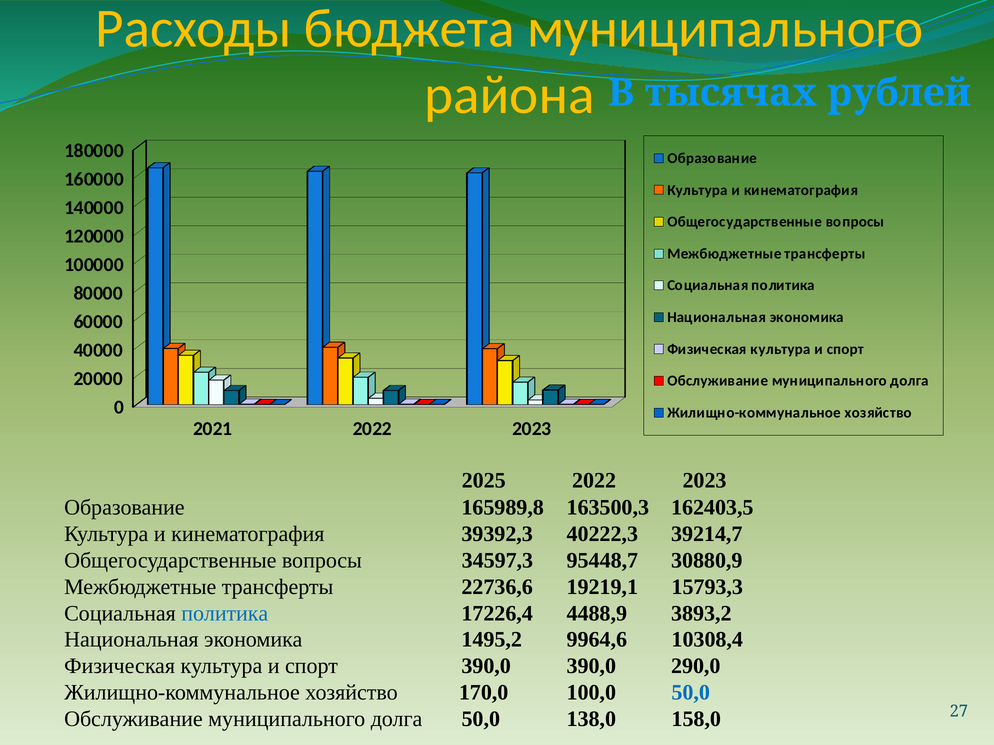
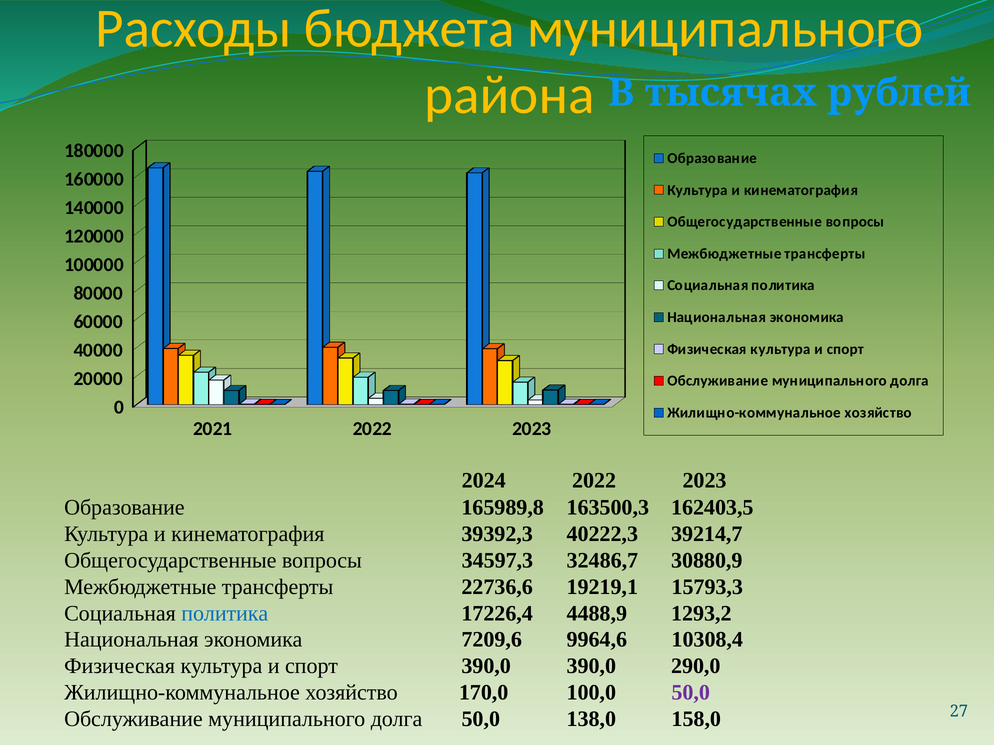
2025: 2025 -> 2024 (484, 481)
95448,7: 95448,7 -> 32486,7 (602, 561)
3893,2: 3893,2 -> 1293,2 (701, 614)
1495,2: 1495,2 -> 7209,6 (492, 640)
50,0 colour: blue -> purple (691, 693)
